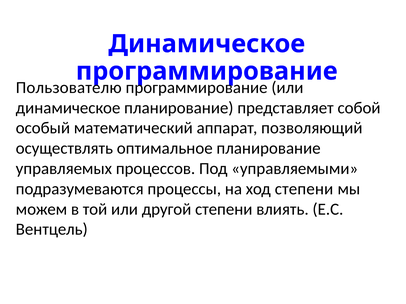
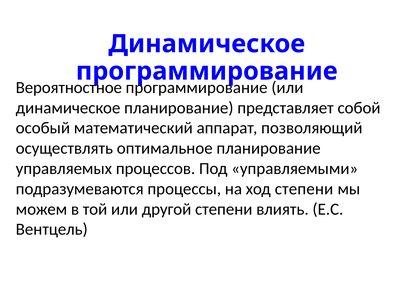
Пользователю: Пользователю -> Вероятностное (69, 88)
